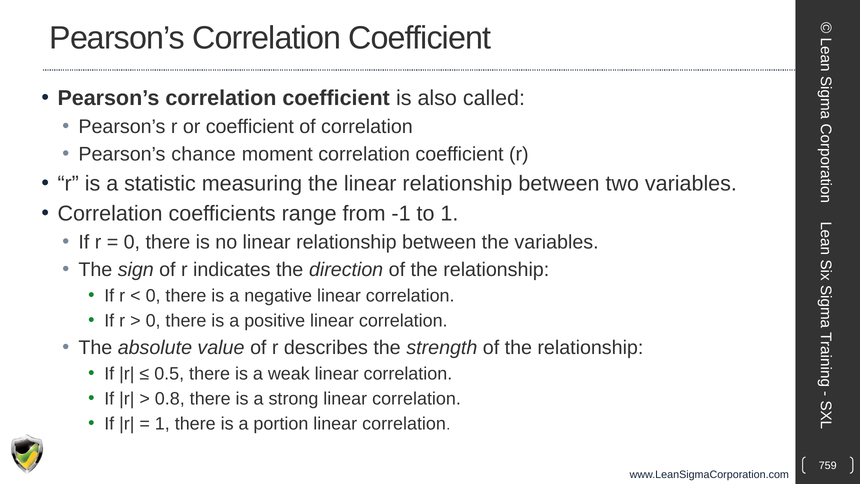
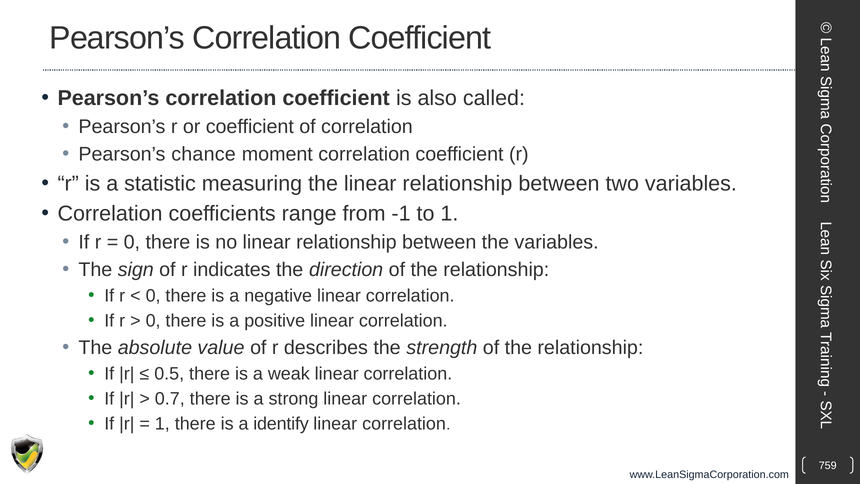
0.8: 0.8 -> 0.7 (170, 399)
portion: portion -> identify (281, 424)
